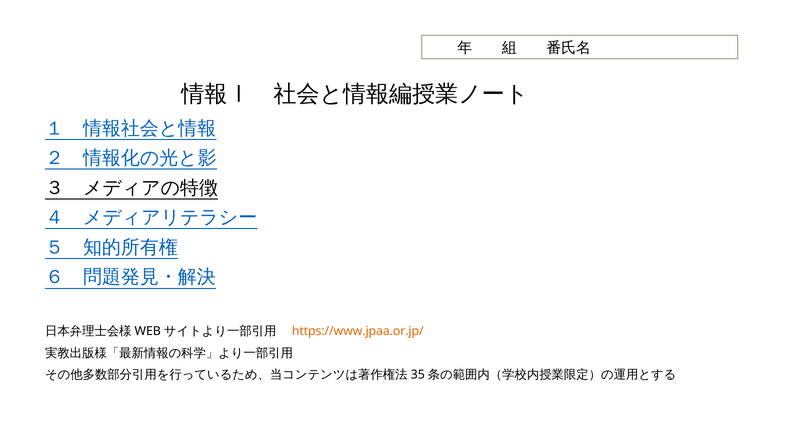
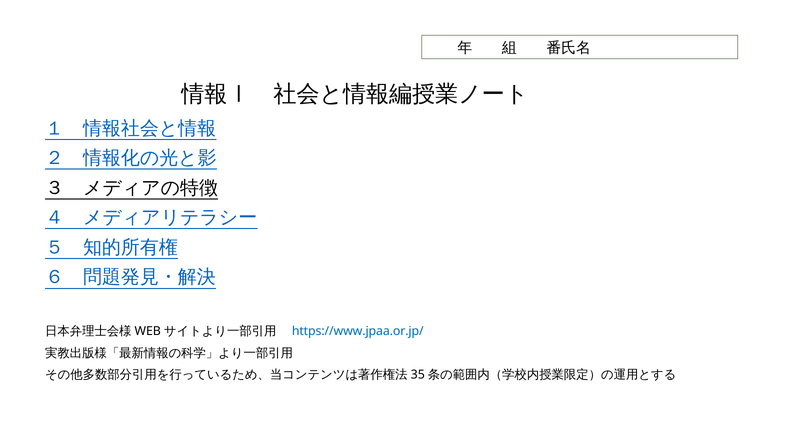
https://www.jpaa.or.jp/ colour: orange -> blue (358, 331)
